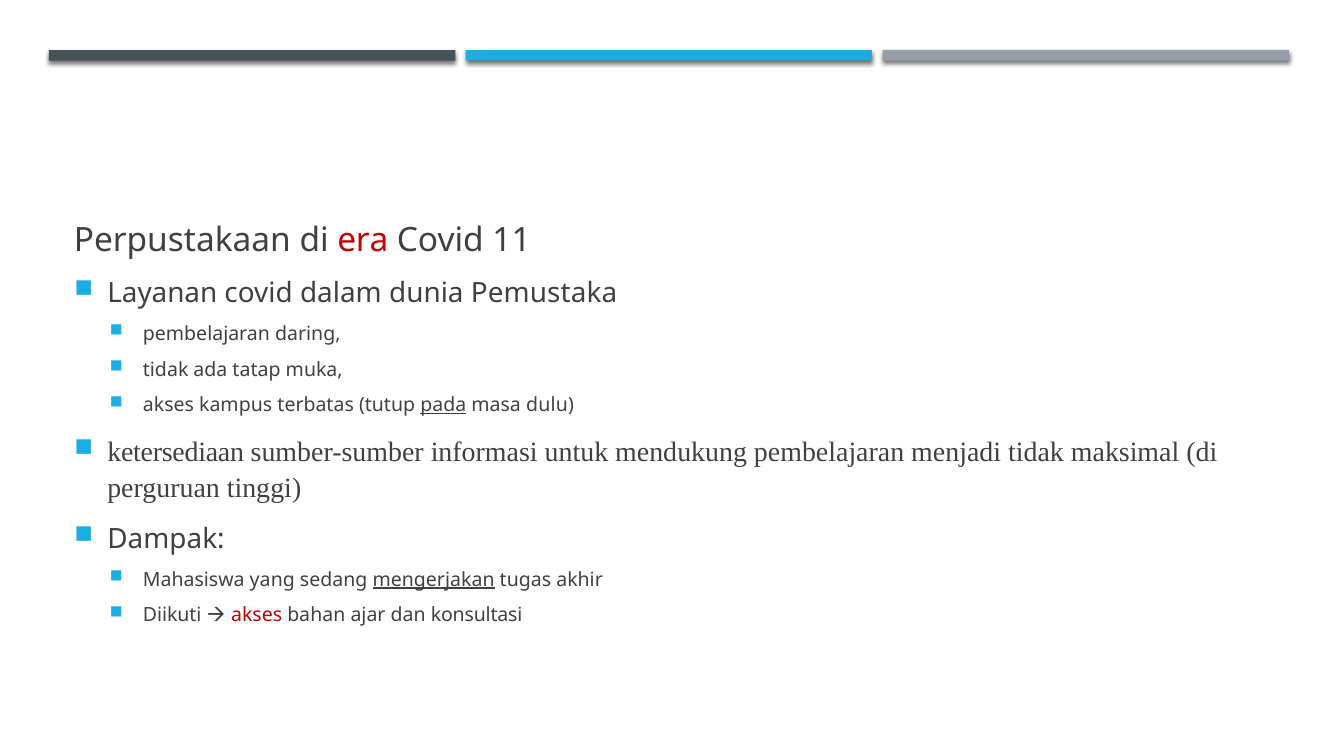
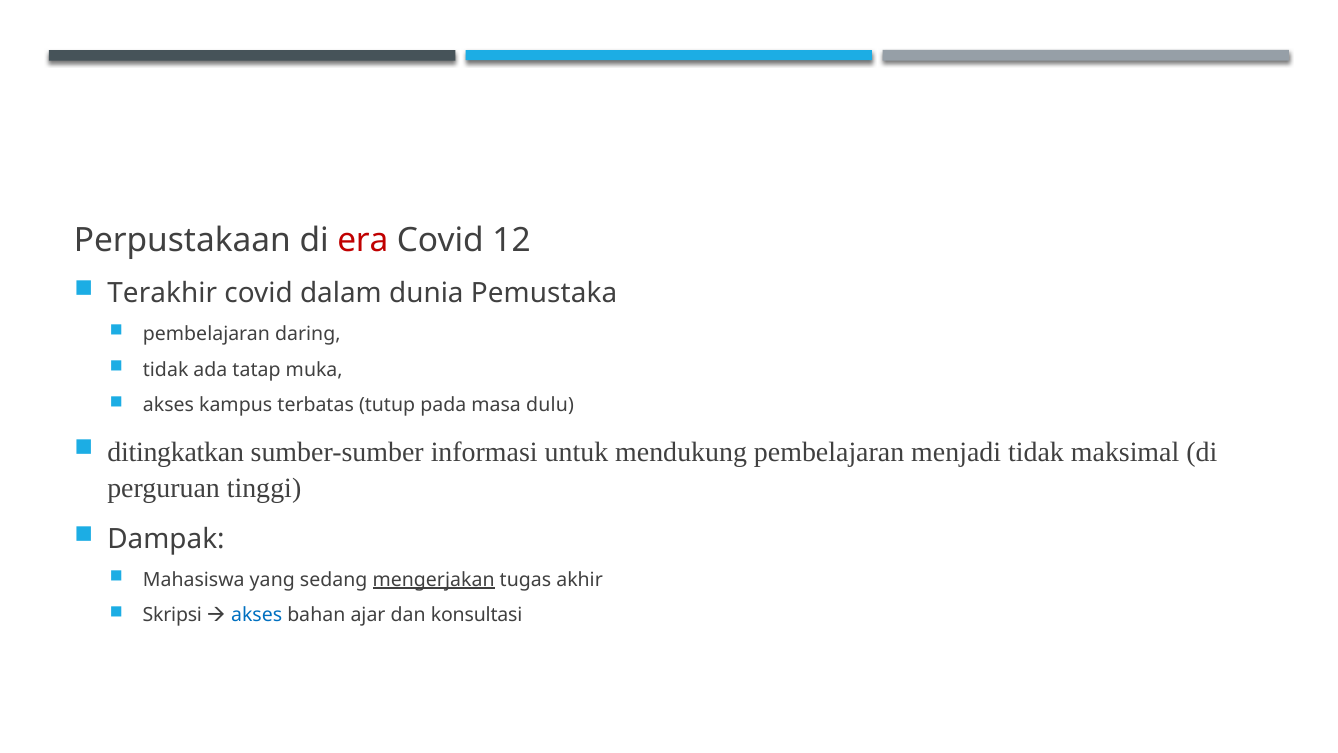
11: 11 -> 12 (512, 240)
Layanan: Layanan -> Terakhir (162, 294)
pada underline: present -> none (443, 405)
ketersediaan: ketersediaan -> ditingkatkan (176, 452)
Diikuti: Diikuti -> Skripsi (172, 615)
akses colour: red -> blue (257, 615)
